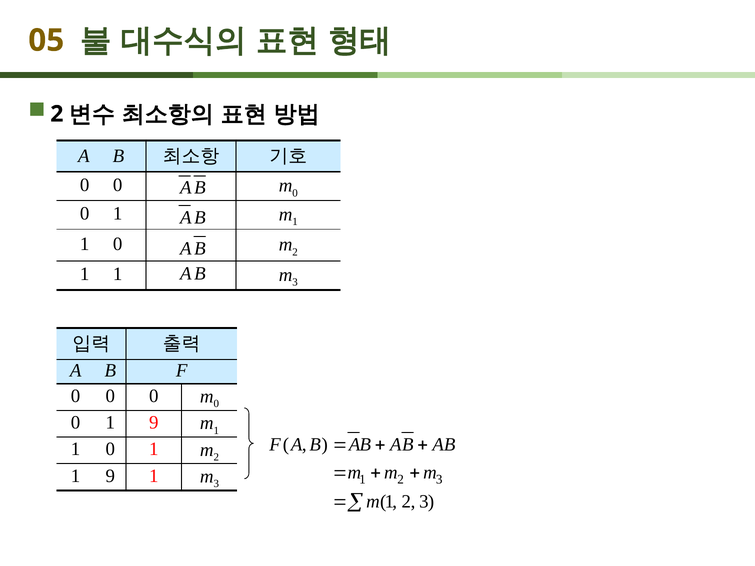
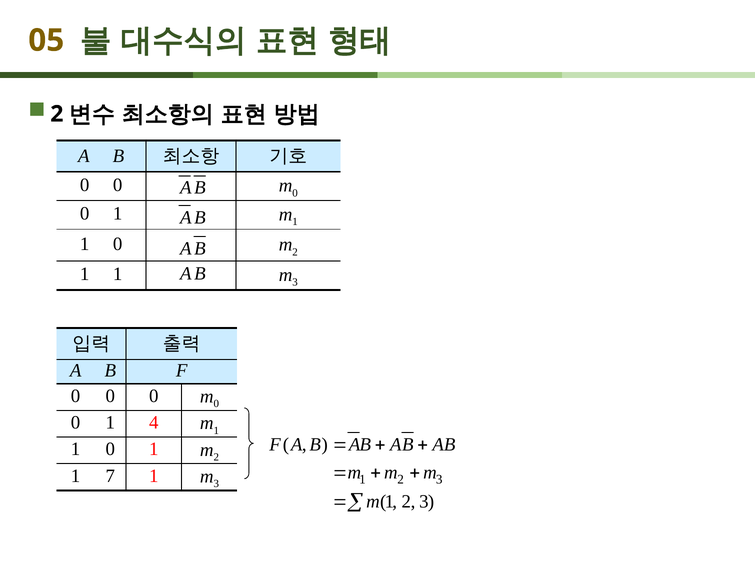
0 1 9: 9 -> 4 (154, 423)
9: 9 -> 7 (110, 476)
